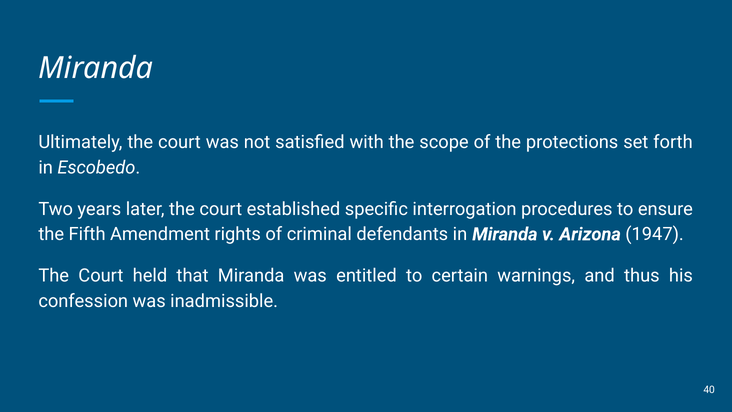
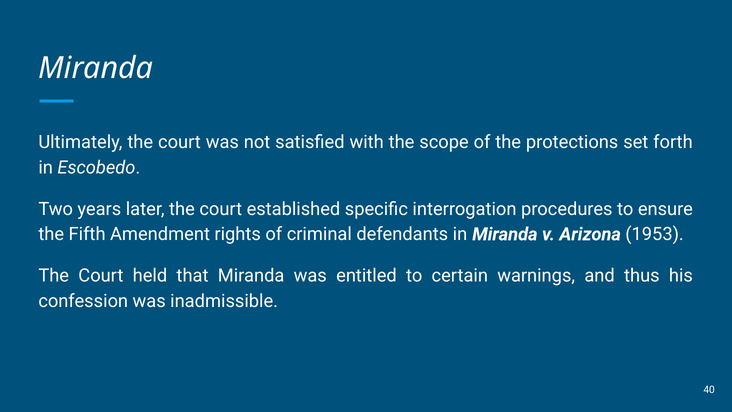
1947: 1947 -> 1953 (655, 234)
